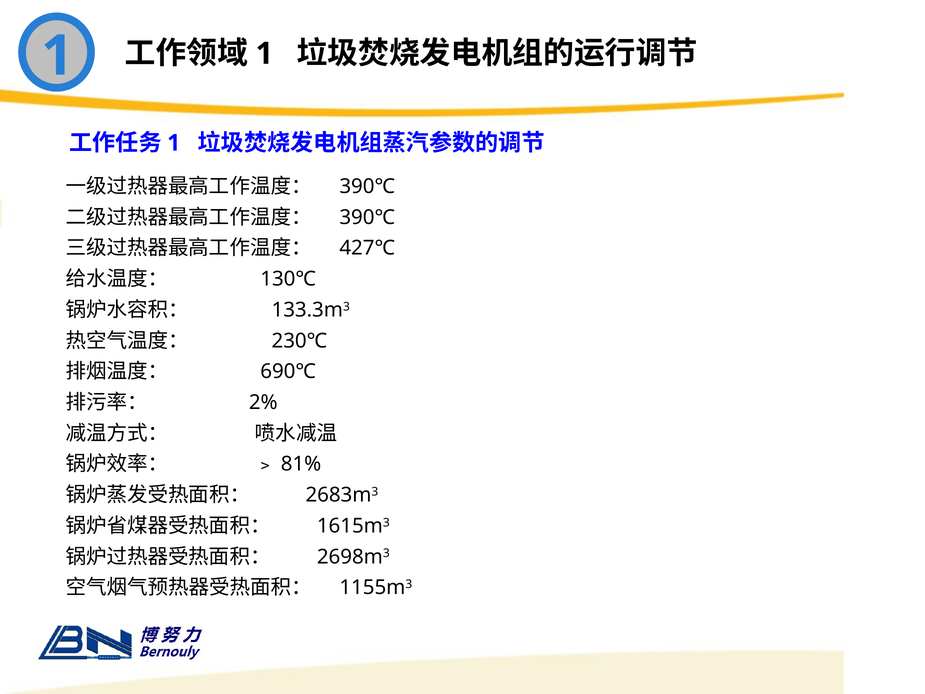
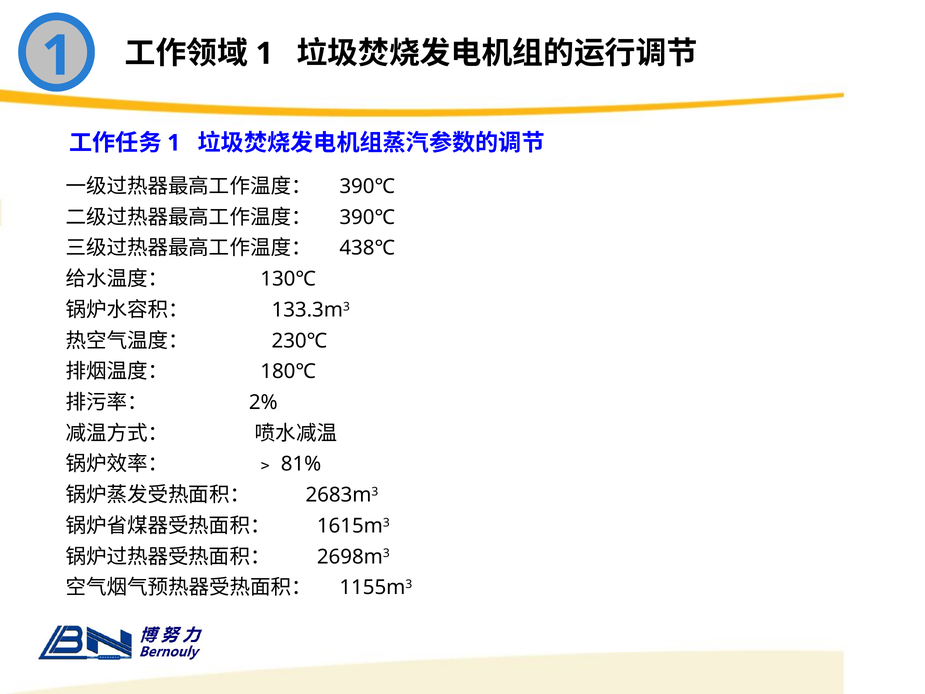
427℃: 427℃ -> 438℃ (367, 248)
690℃: 690℃ -> 180℃ (288, 371)
